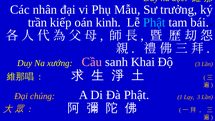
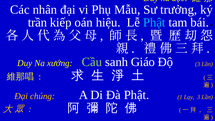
kinh: kinh -> hiệu (108, 22)
Cầu colour: pink -> light green (92, 62)
Khai: Khai -> Giáo (143, 62)
